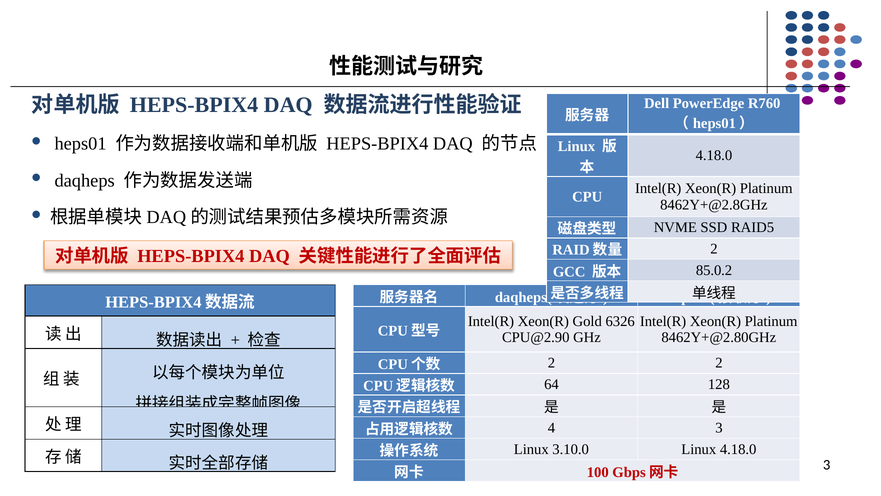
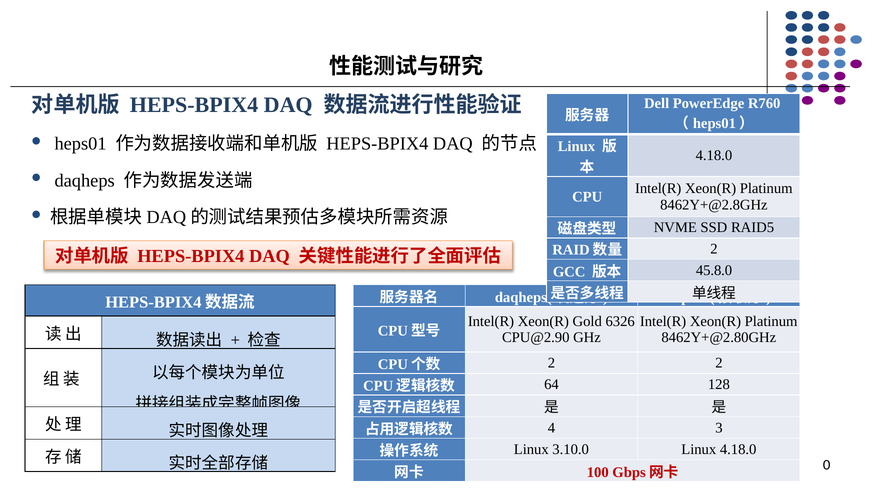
85.0.2: 85.0.2 -> 45.8.0 (714, 270)
3: 3 -> 0 (827, 465)
